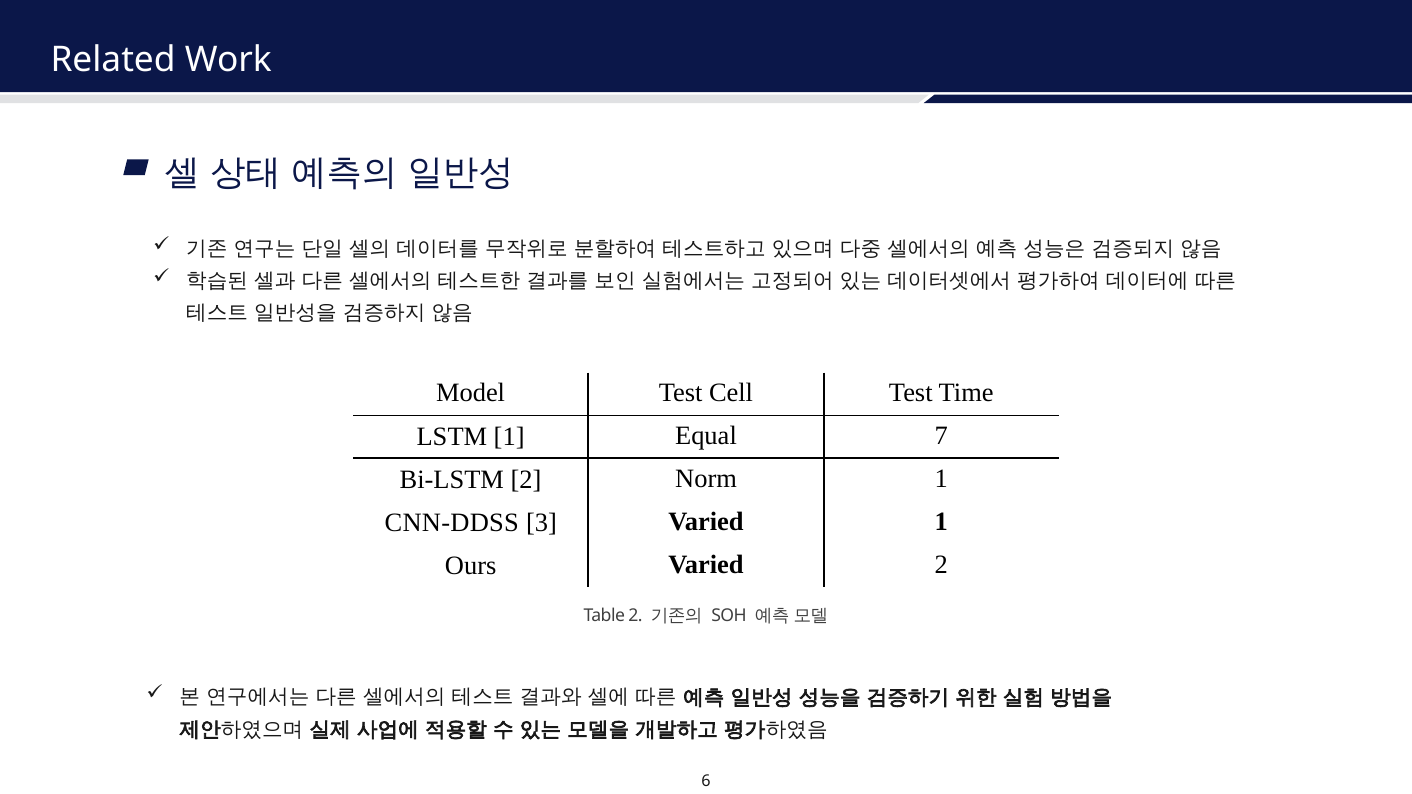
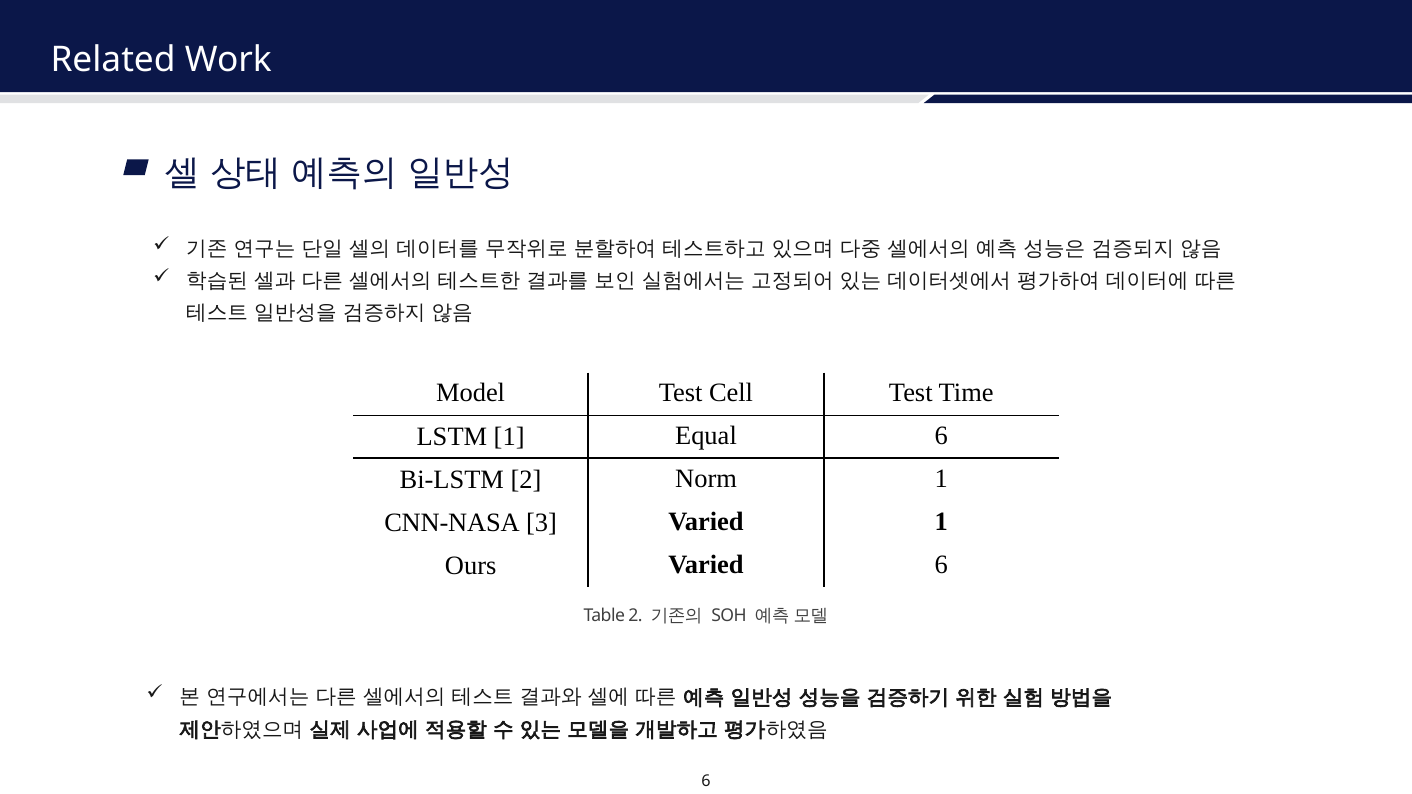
Equal 7: 7 -> 6 (941, 436)
CNN-DDSS: CNN-DDSS -> CNN-NASA (452, 523)
Varied 2: 2 -> 6 (941, 565)
